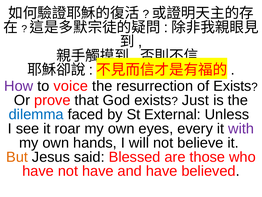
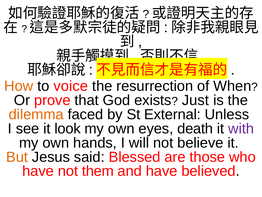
How colour: purple -> orange (19, 86)
of Exists: Exists -> When (232, 86)
dilemma colour: blue -> orange (36, 114)
roar: roar -> look (68, 128)
every: every -> death (195, 128)
not have: have -> them (98, 171)
